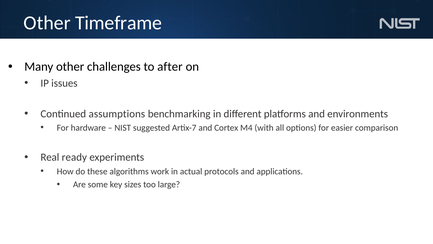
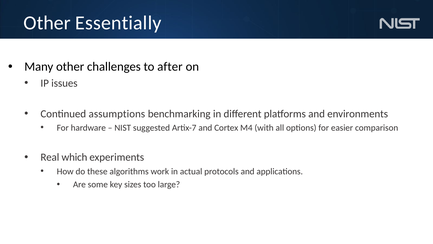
Timeframe: Timeframe -> Essentially (118, 23)
ready: ready -> which (74, 157)
